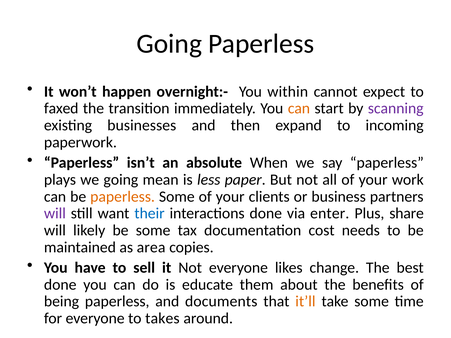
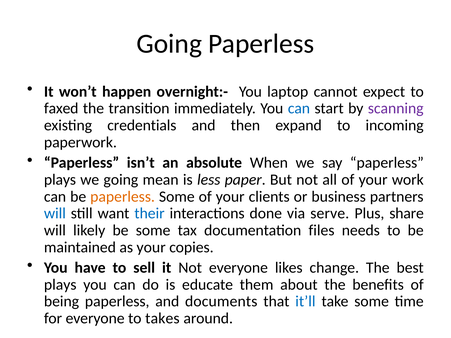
within: within -> laptop (288, 92)
can colour: orange -> blue (299, 109)
businesses: businesses -> credentials (142, 125)
will colour: purple -> blue (55, 214)
enter: enter -> serve (330, 214)
cost: cost -> files (322, 231)
as area: area -> your (151, 247)
done: done -> plays (60, 285)
it’ll colour: orange -> blue (305, 302)
